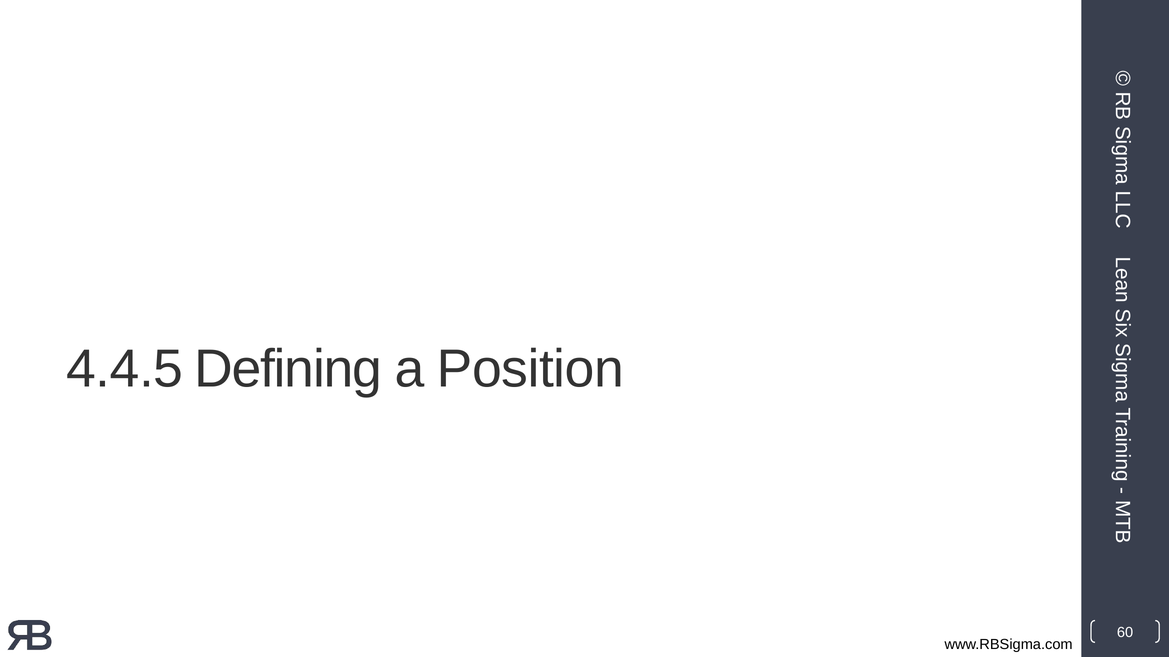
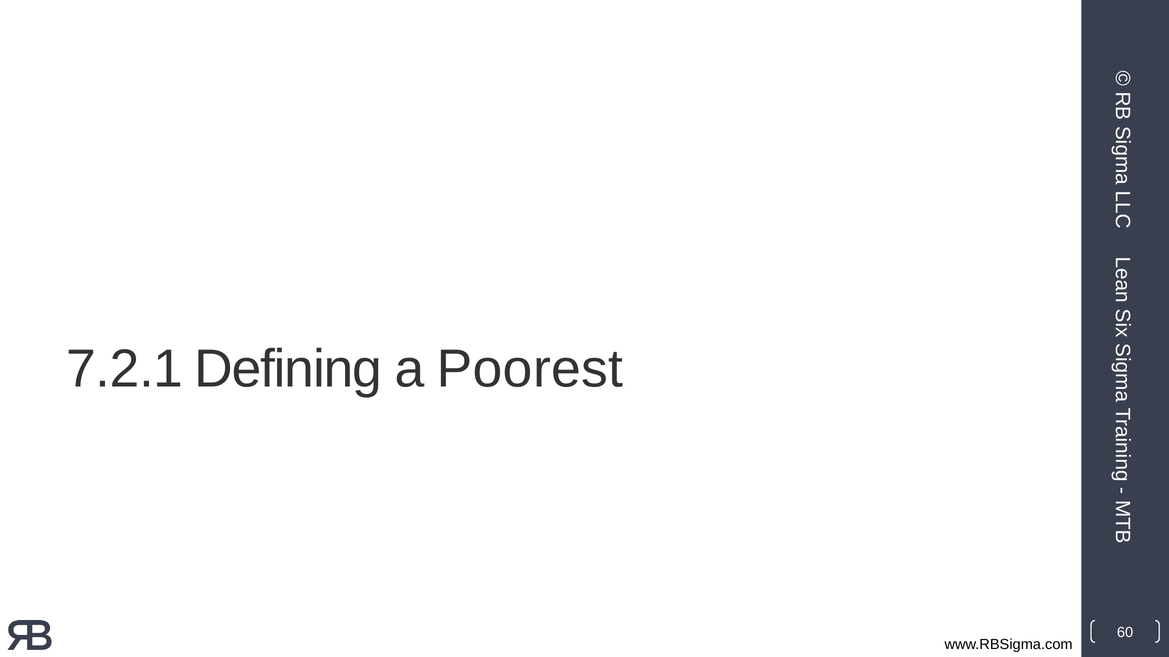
4.4.5: 4.4.5 -> 7.2.1 (125, 369)
Position: Position -> Poorest (530, 369)
